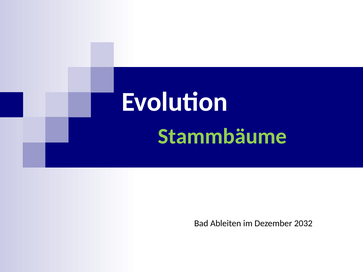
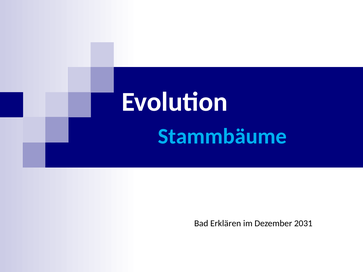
Stammbäume colour: light green -> light blue (222, 136)
Ableiten: Ableiten -> Erklären (226, 224)
2032: 2032 -> 2031 (303, 224)
